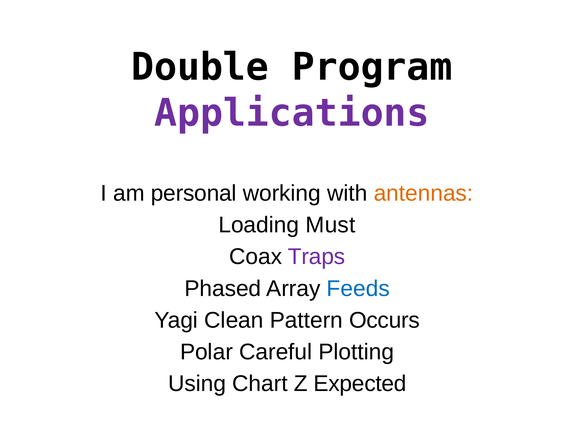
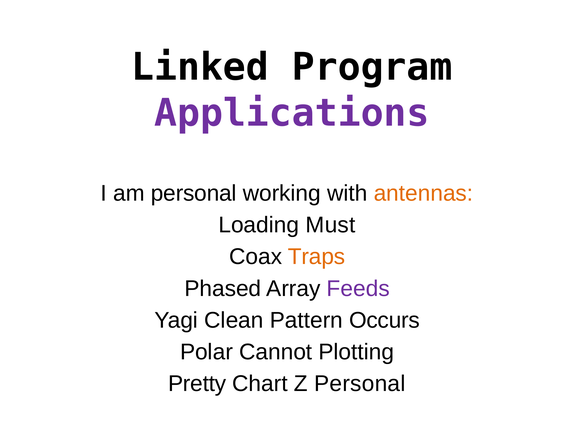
Double: Double -> Linked (200, 67)
Traps colour: purple -> orange (317, 257)
Feeds colour: blue -> purple (358, 289)
Careful: Careful -> Cannot (276, 352)
Using: Using -> Pretty (197, 384)
Z Expected: Expected -> Personal (360, 384)
